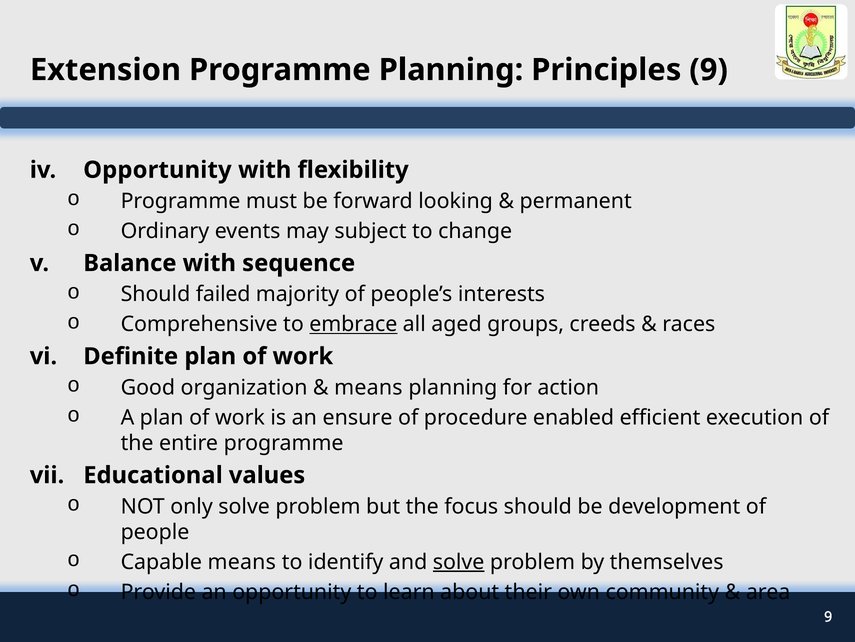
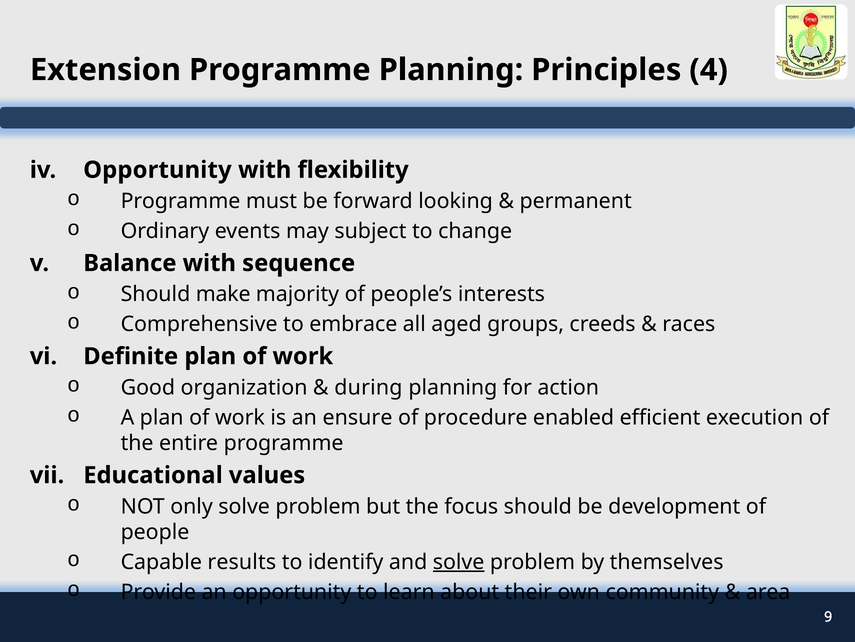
Principles 9: 9 -> 4 (709, 70)
failed: failed -> make (223, 294)
embrace underline: present -> none (353, 324)
means: means -> during (368, 387)
Capable means: means -> results (242, 561)
